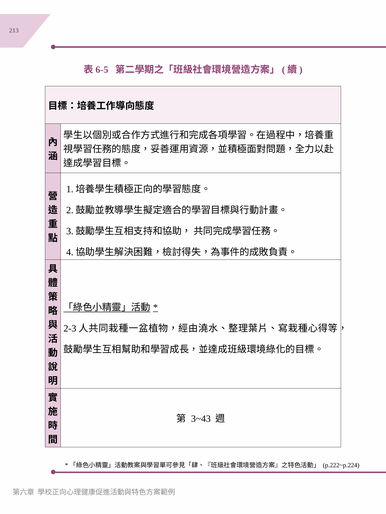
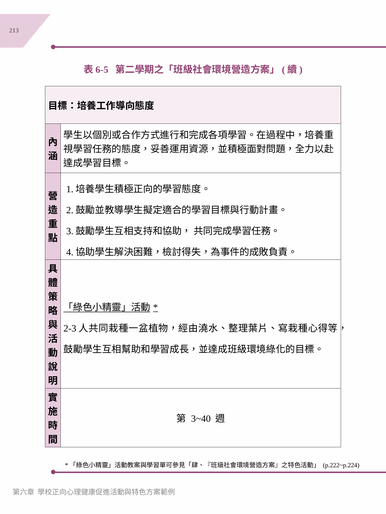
3~43: 3~43 -> 3~40 (201, 419)
